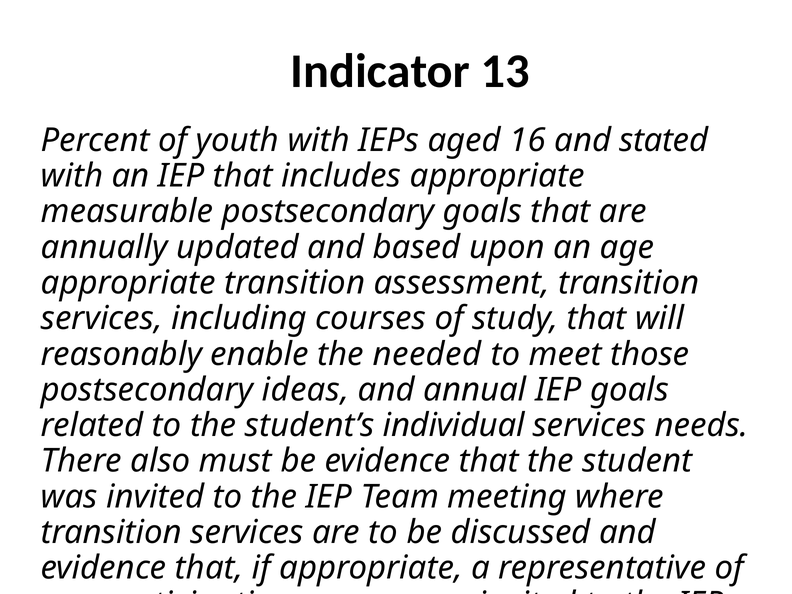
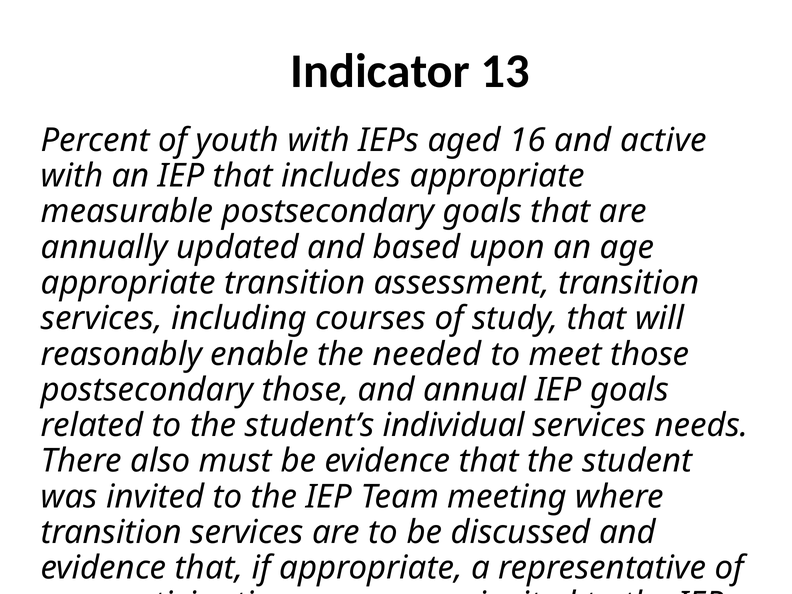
stated: stated -> active (663, 140)
postsecondary ideas: ideas -> those (306, 390)
